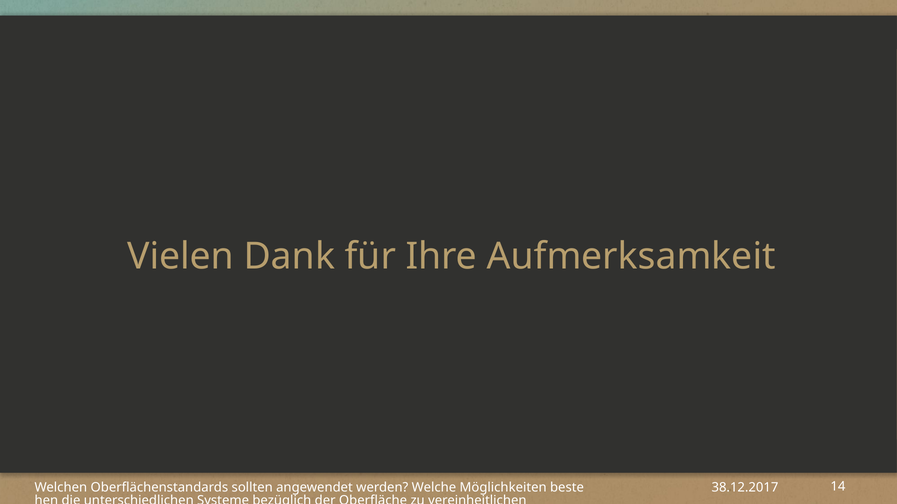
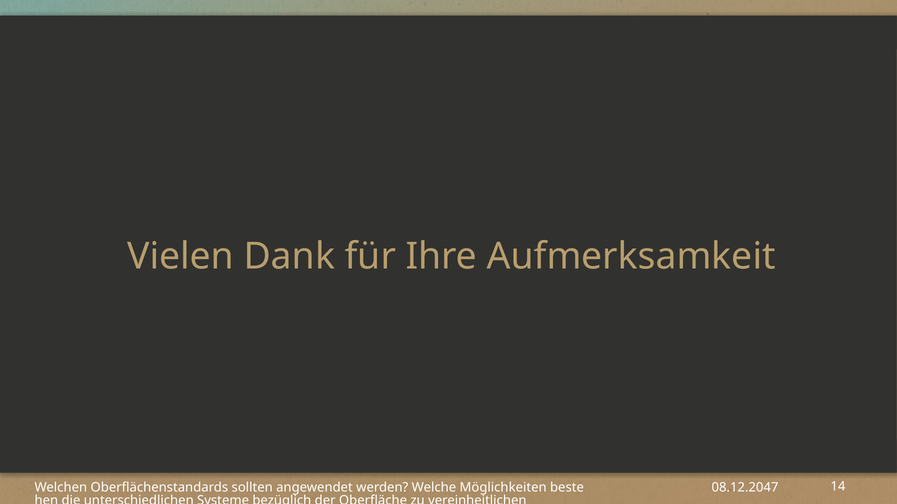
38.12.2017: 38.12.2017 -> 08.12.2047 (745, 488)
